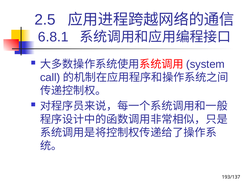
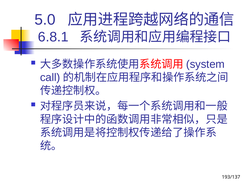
2.5: 2.5 -> 5.0 (45, 20)
